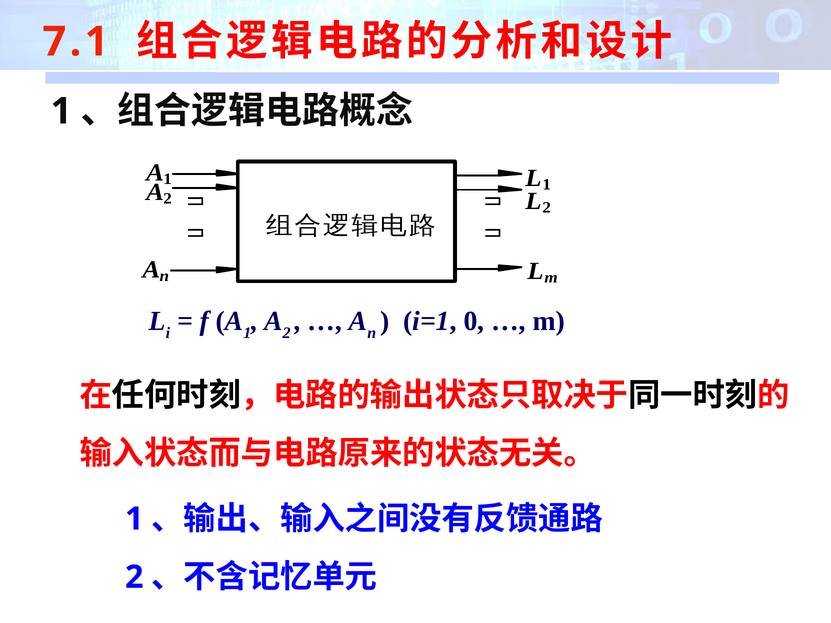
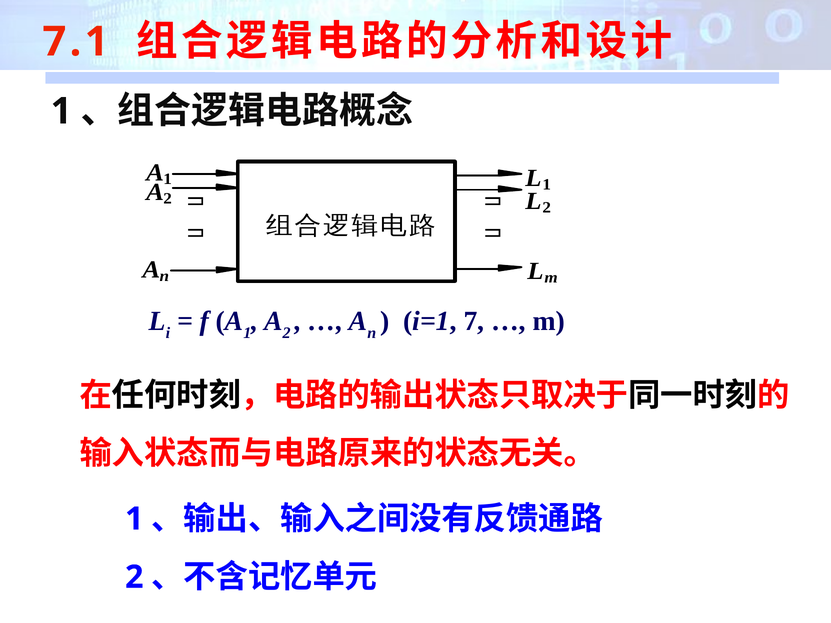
0: 0 -> 7 (474, 321)
